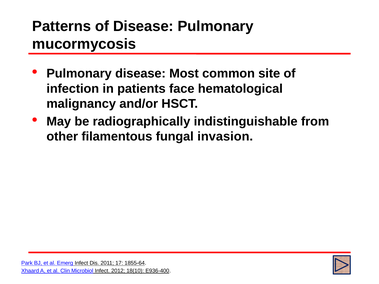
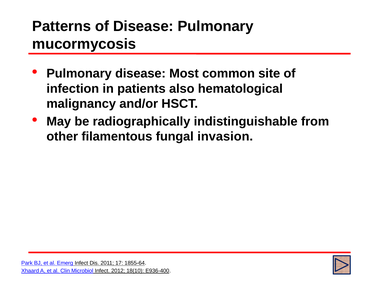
face: face -> also (182, 89)
